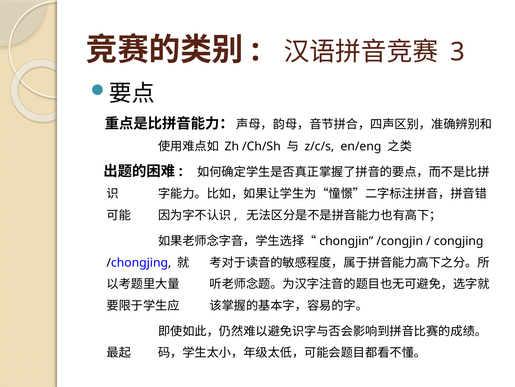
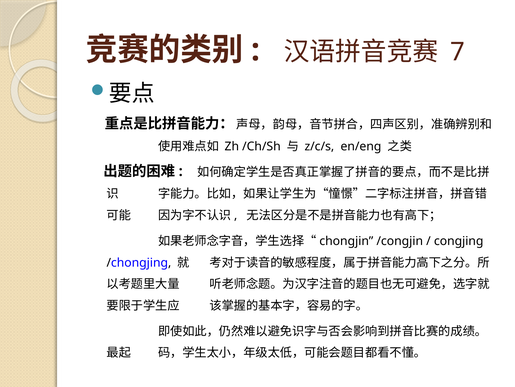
3: 3 -> 7 (457, 52)
